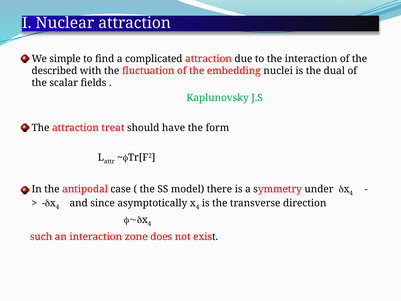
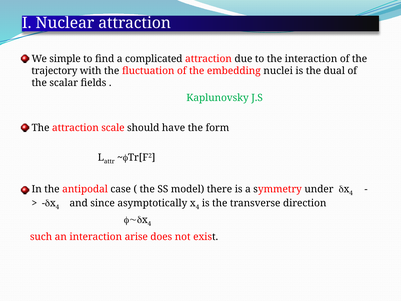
described: described -> trajectory (54, 71)
treat: treat -> scale (113, 128)
zone: zone -> arise (136, 237)
